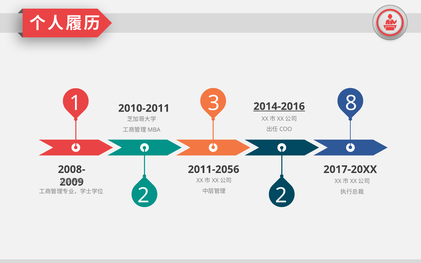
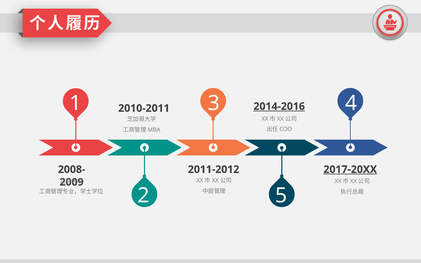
8: 8 -> 4 (351, 103)
2011-2056: 2011-2056 -> 2011-2012 (214, 170)
2017-20XX underline: none -> present (350, 170)
2 2: 2 -> 5 (281, 196)
